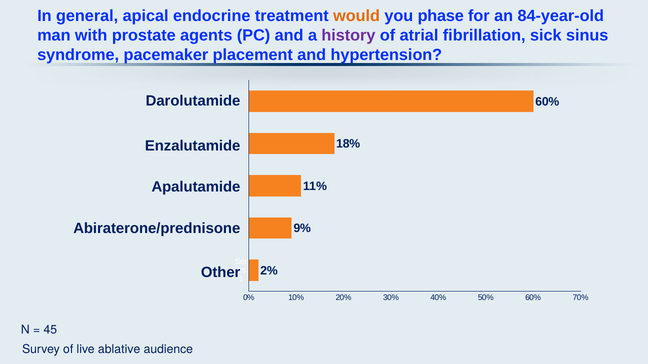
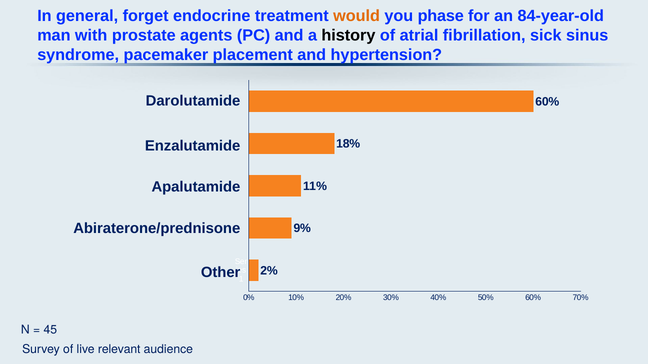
apical: apical -> forget (146, 16)
history colour: purple -> black (348, 36)
ablative: ablative -> relevant (119, 349)
